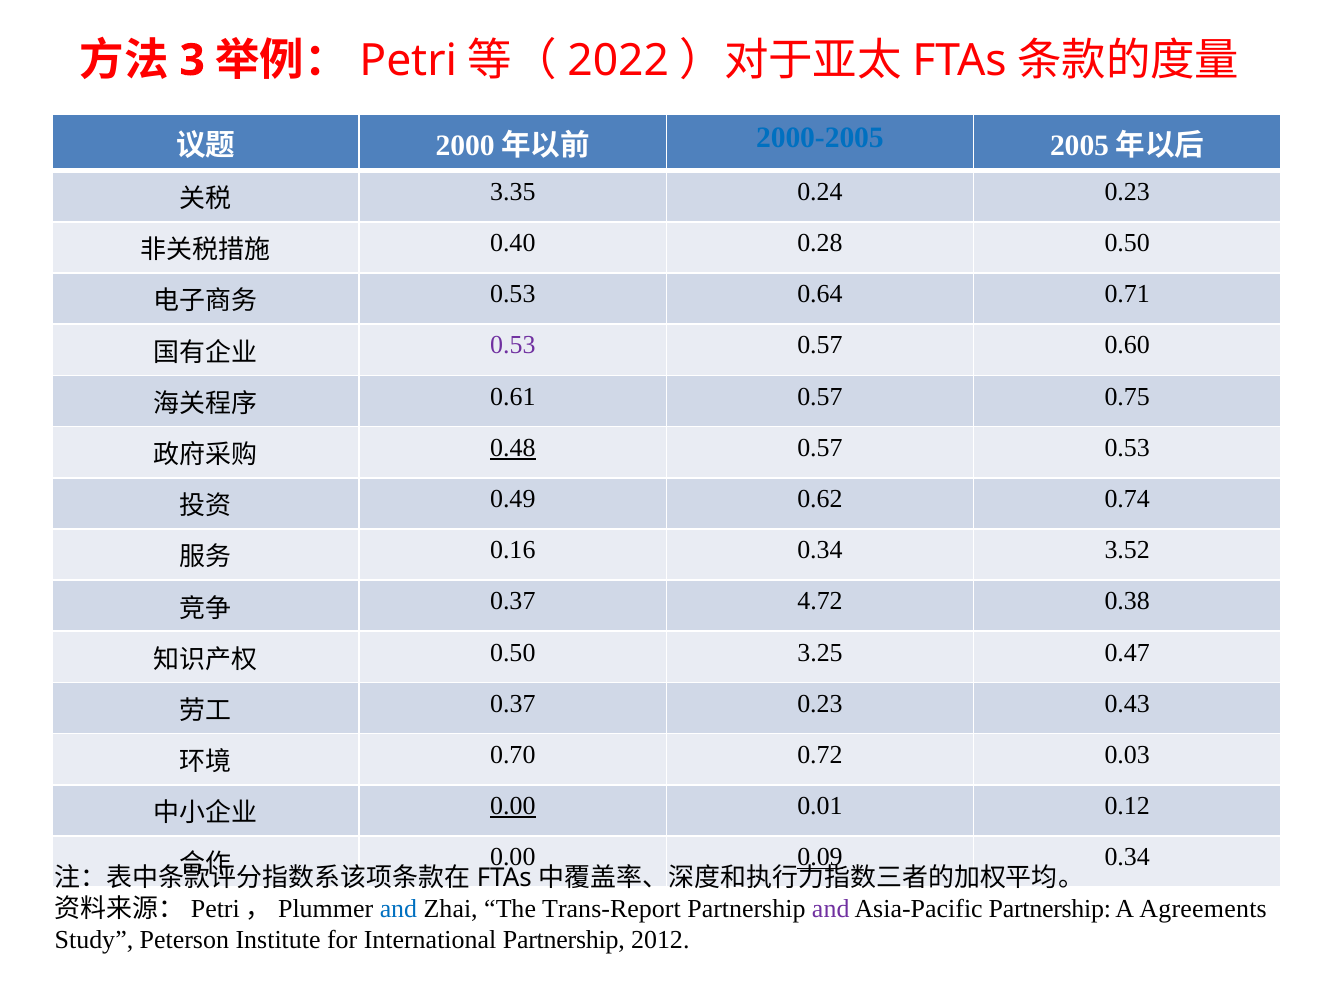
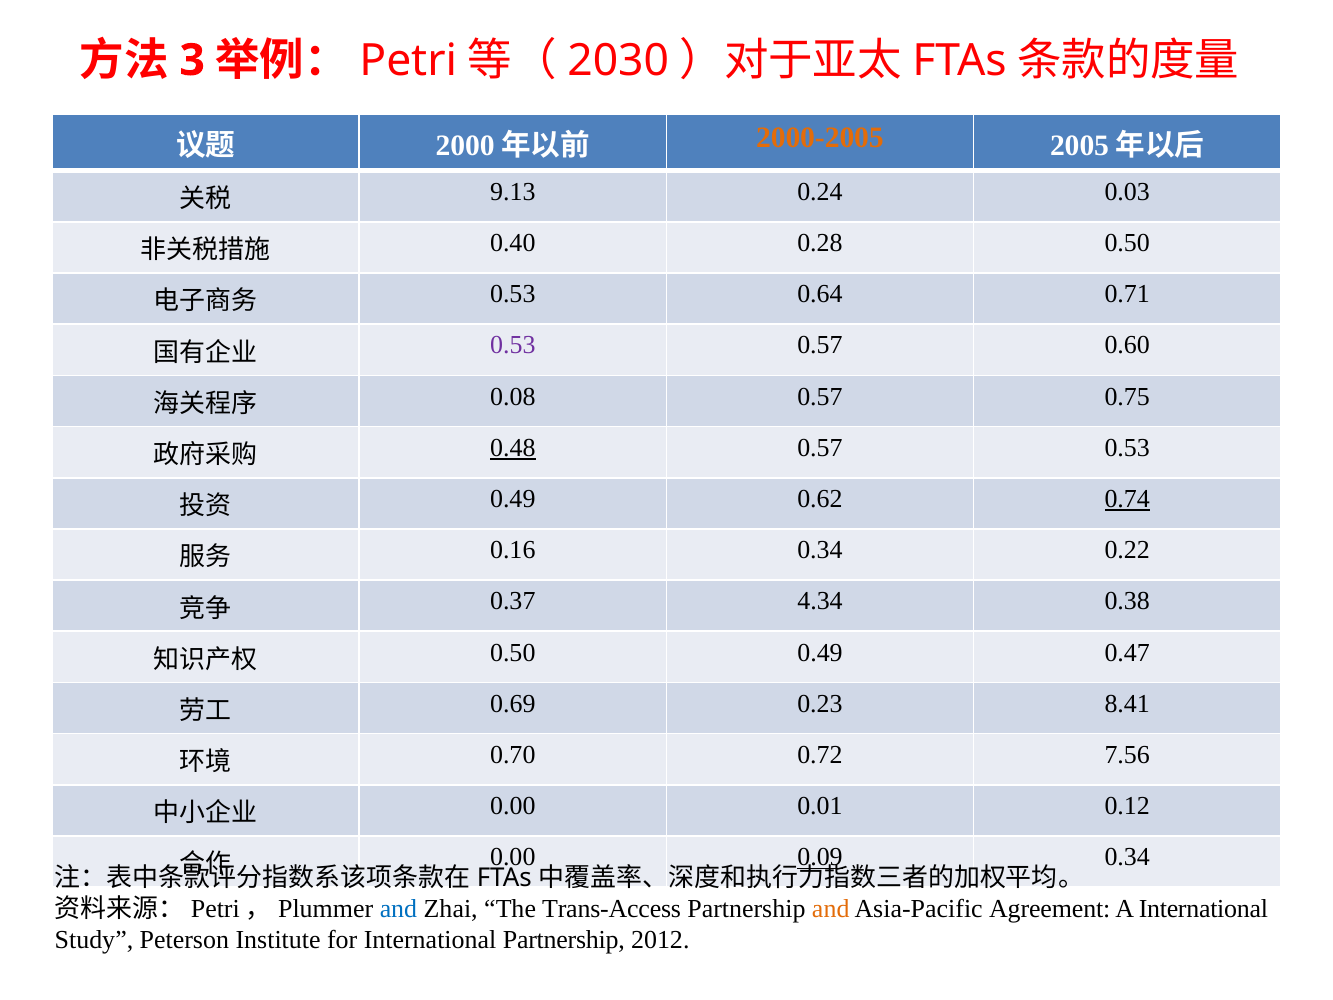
2022: 2022 -> 2030 (618, 60)
2000-2005 colour: blue -> orange (820, 138)
3.35: 3.35 -> 9.13 (513, 192)
0.24 0.23: 0.23 -> 0.03 (1127, 192)
0.61: 0.61 -> 0.08 (513, 396)
0.74 underline: none -> present (1127, 499)
3.52: 3.52 -> 0.22 (1127, 550)
4.72: 4.72 -> 4.34 (820, 601)
0.50 3.25: 3.25 -> 0.49 (820, 652)
0.37: 0.37 -> 0.69 (513, 703)
0.43: 0.43 -> 8.41 (1127, 703)
0.03: 0.03 -> 7.56 (1127, 755)
0.00 underline: present -> none (513, 806)
Trans-Report: Trans-Report -> Trans-Access (612, 909)
and colour: purple -> orange (831, 909)
Asia-Pacific Partnership: Partnership -> Agreement (1050, 909)
A Agreements: Agreements -> International (1203, 909)
